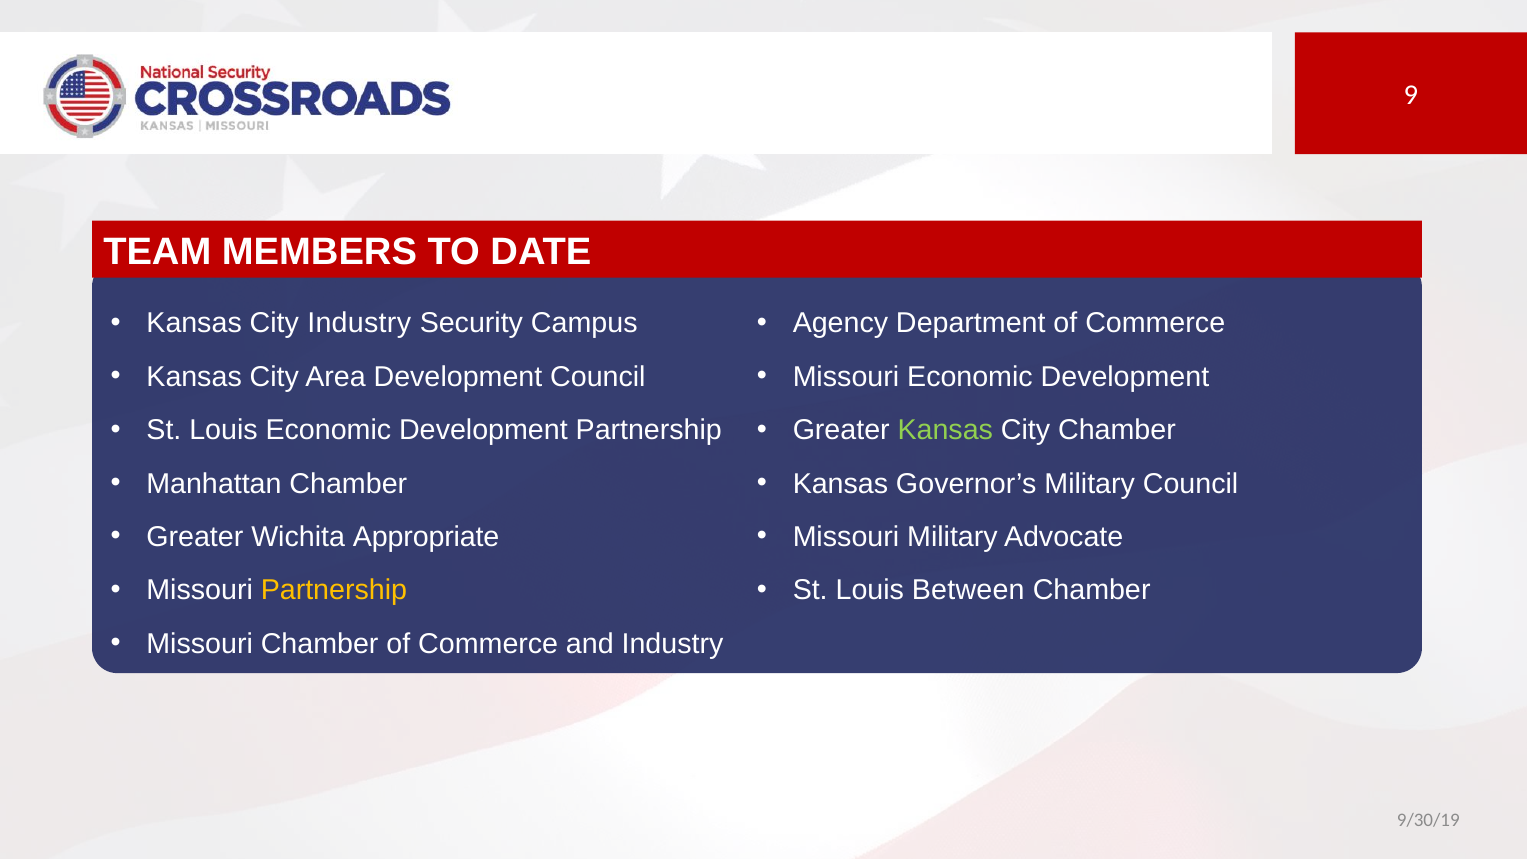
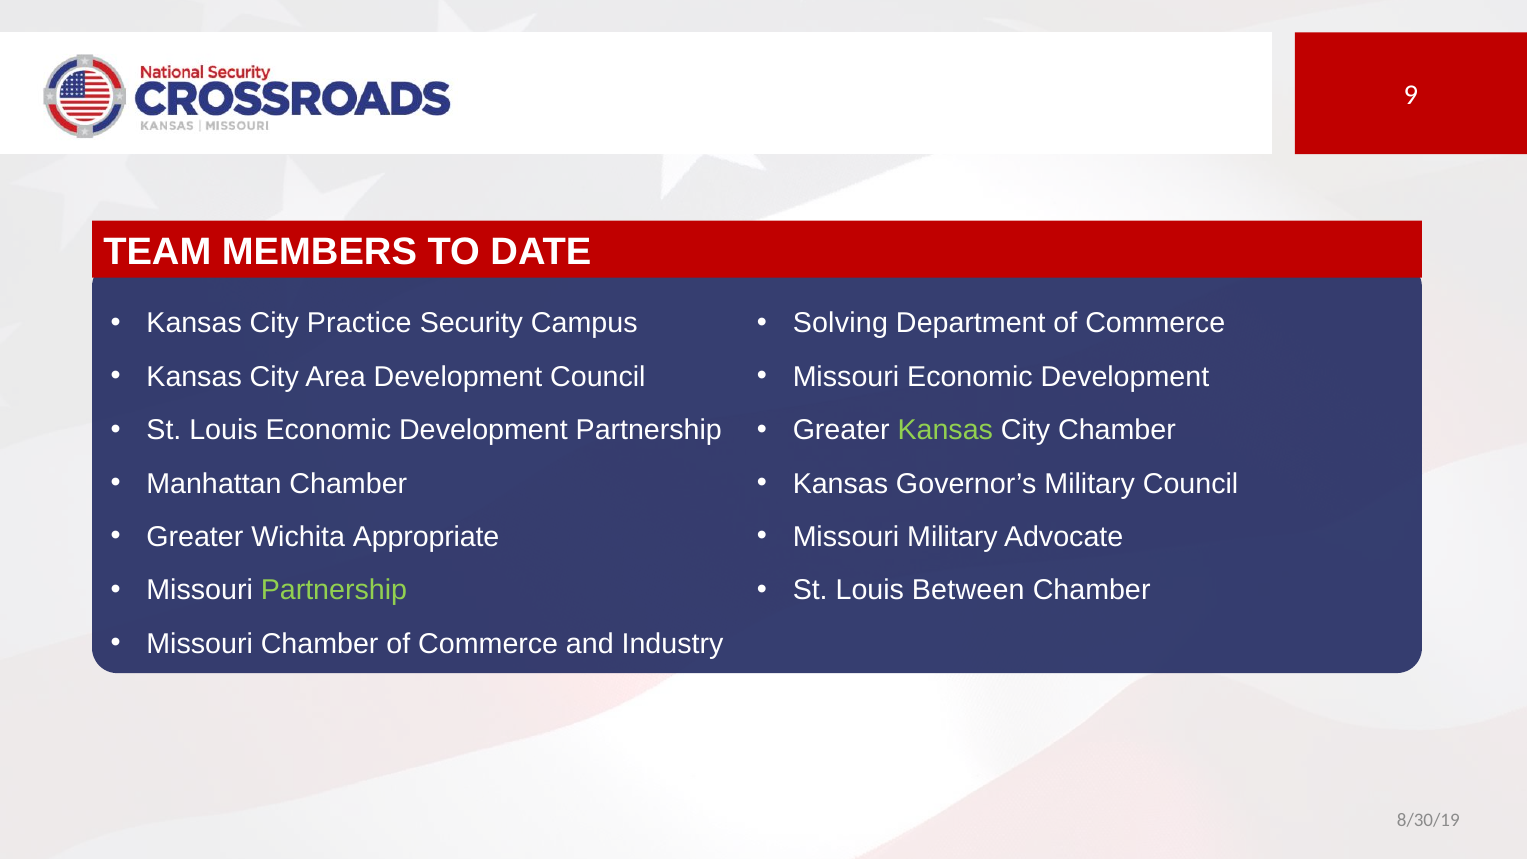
City Industry: Industry -> Practice (359, 323)
Agency: Agency -> Solving (840, 323)
Partnership colour: yellow -> light green (334, 590)
9/30/19: 9/30/19 -> 8/30/19 (1428, 820)
